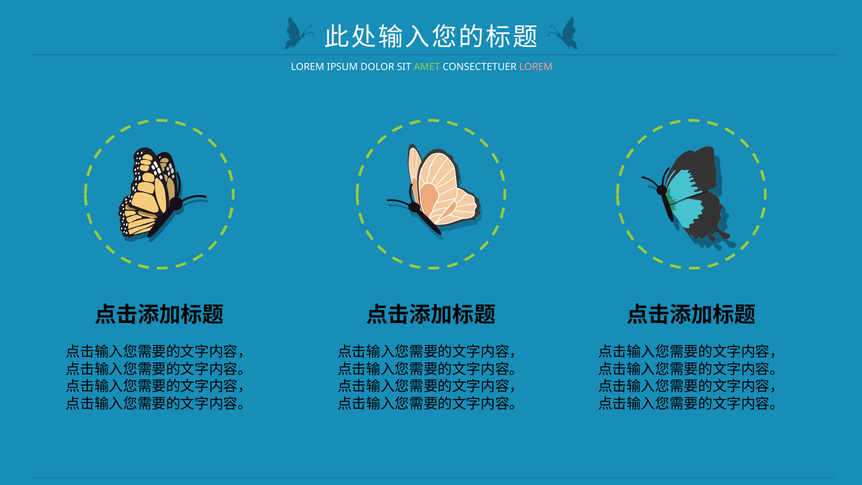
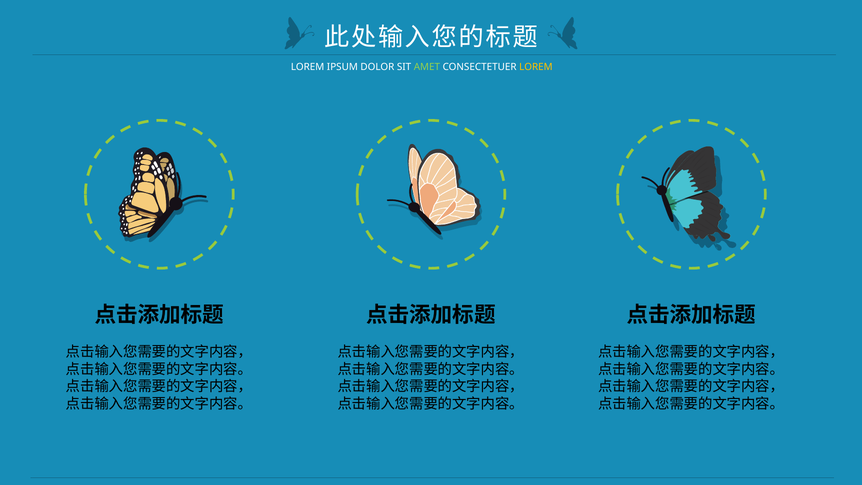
LOREM colour: pink -> yellow (536, 67)
